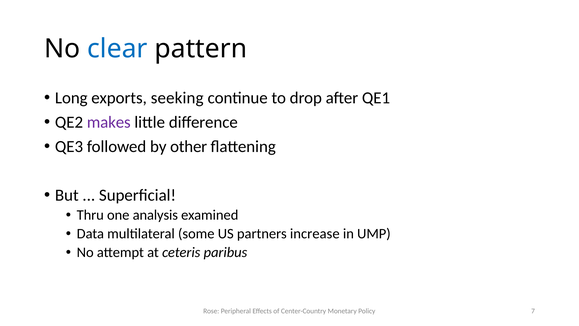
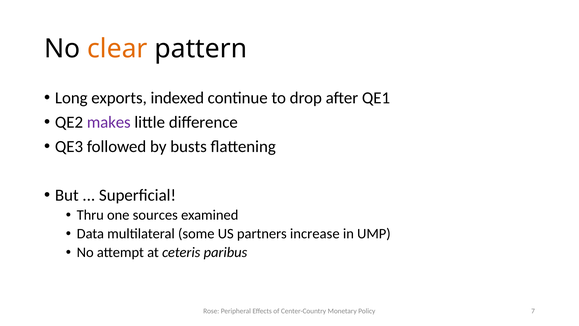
clear colour: blue -> orange (117, 49)
seeking: seeking -> indexed (177, 98)
other: other -> busts (189, 146)
analysis: analysis -> sources (155, 215)
